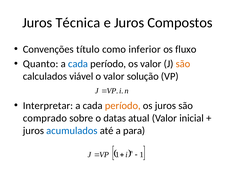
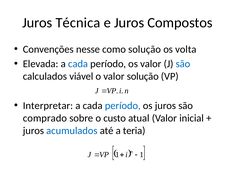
título: título -> nesse (88, 49)
como inferior: inferior -> solução (145, 49)
fluxo: fluxo -> volta (186, 49)
Quanto: Quanto -> Elevada (41, 64)
são colour: orange -> blue (183, 64)
período colour: orange -> blue (123, 106)
datas: datas -> custo (115, 118)
para: para -> teria (134, 131)
